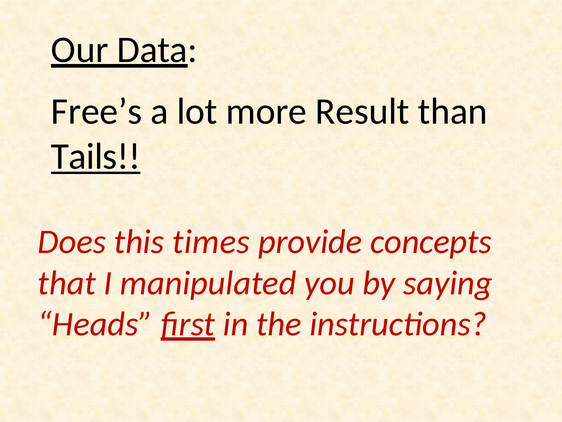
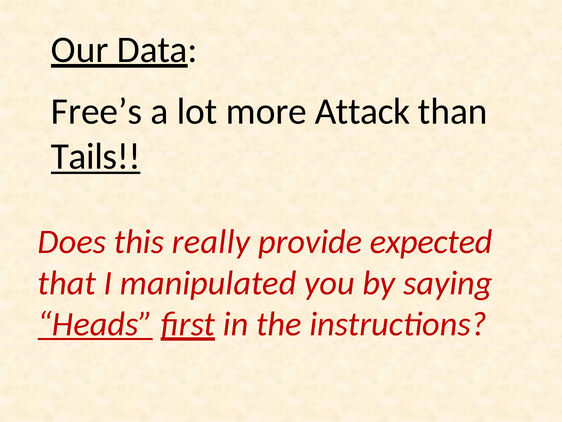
Result: Result -> Attack (362, 111)
times: times -> really (211, 241)
concepts: concepts -> expected (431, 241)
Heads underline: none -> present (95, 324)
